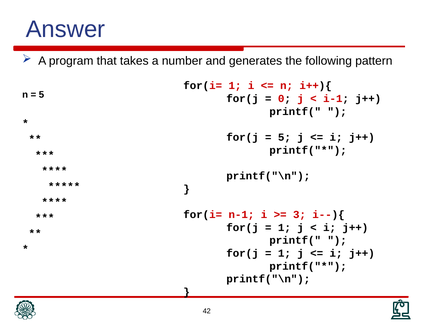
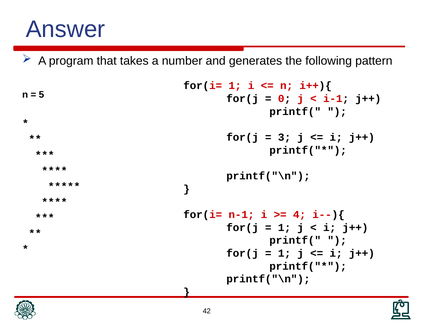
5: 5 -> 3 (284, 138)
3: 3 -> 4 (299, 215)
